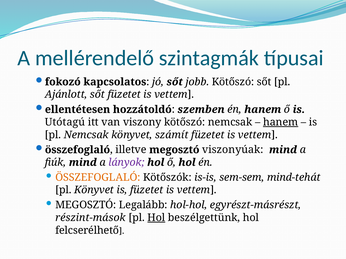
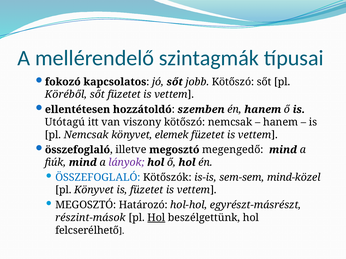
Ajánlott: Ajánlott -> Köréből (66, 95)
hanem underline: present -> none (281, 122)
számít: számít -> elemek (172, 135)
viszonyúak: viszonyúak -> megengedő (233, 150)
ÖSSZEFOGLALÓ colour: orange -> blue (98, 178)
mind-tehát: mind-tehát -> mind-közel (294, 178)
Legalább: Legalább -> Határozó (143, 205)
